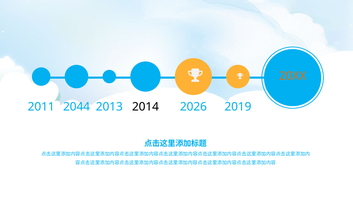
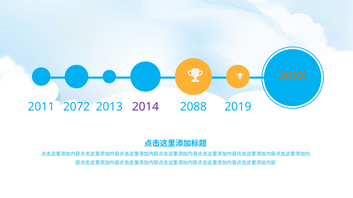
2044: 2044 -> 2072 (77, 107)
2014 colour: black -> purple (145, 107)
2026: 2026 -> 2088 (193, 107)
